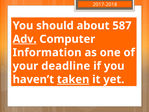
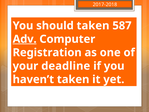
should about: about -> taken (93, 26)
Information: Information -> Registration (47, 52)
taken underline: present -> none (73, 79)
